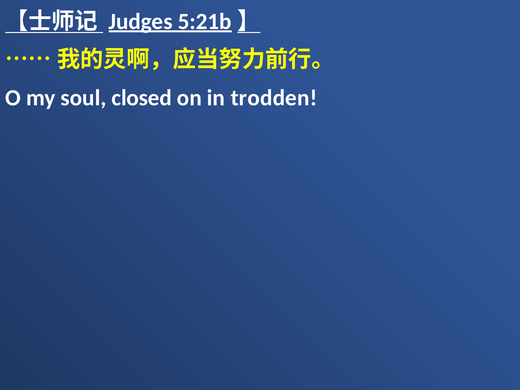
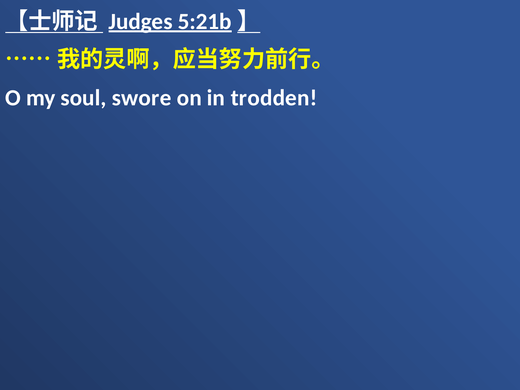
closed: closed -> swore (142, 98)
